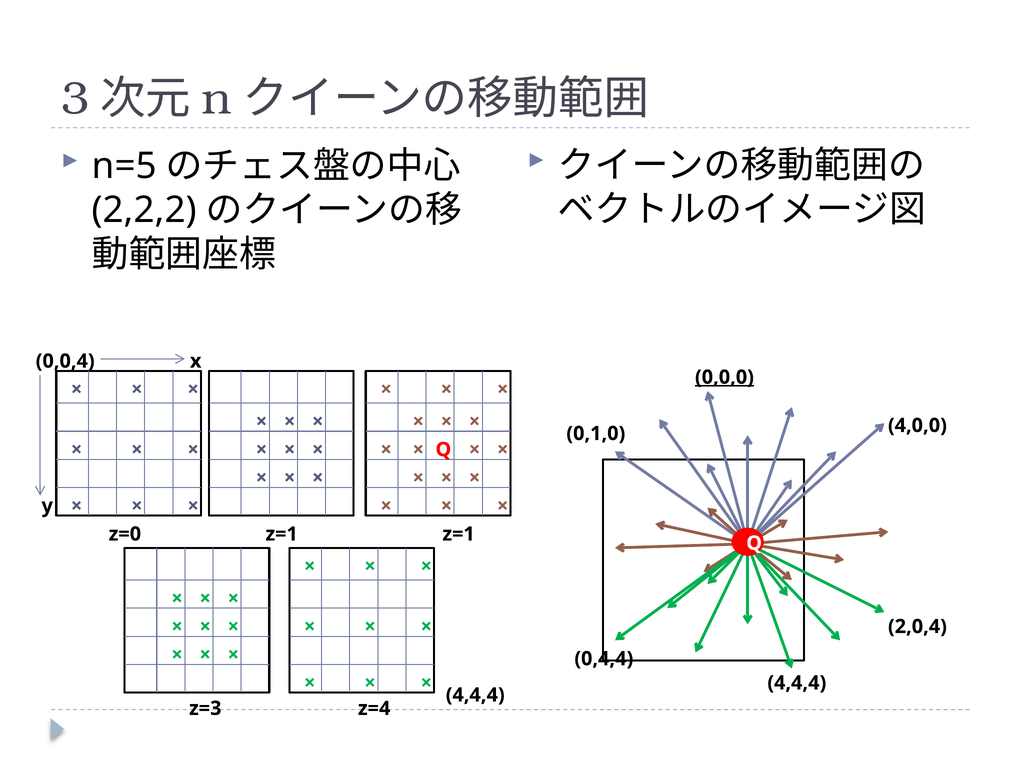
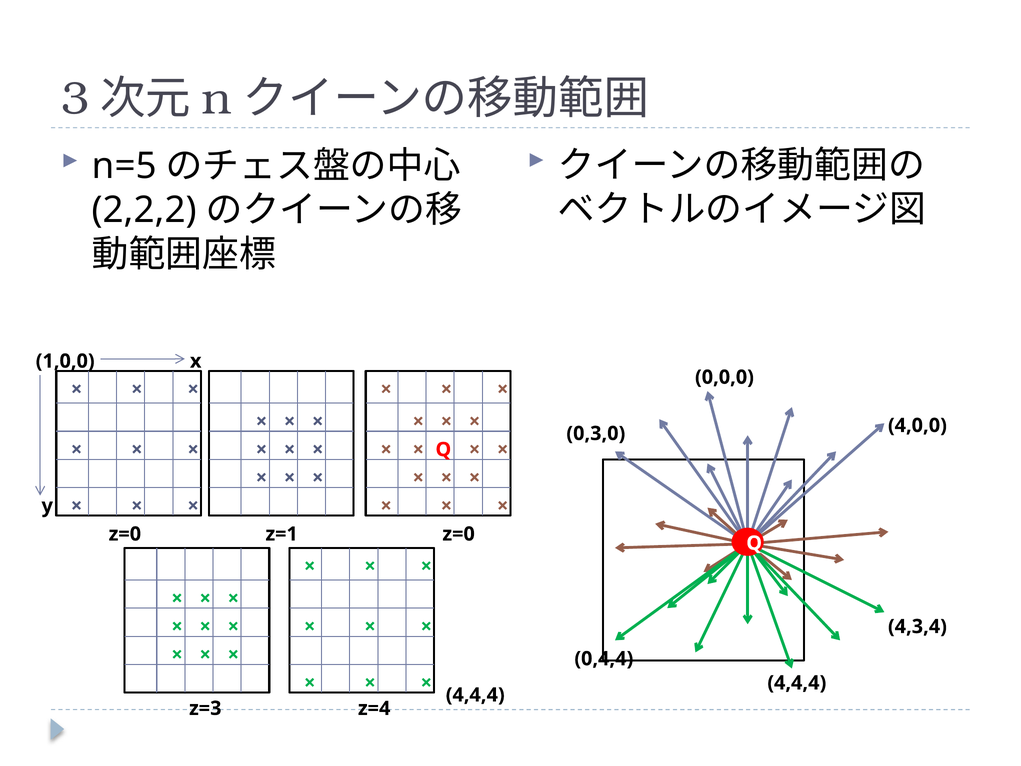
0,0,4: 0,0,4 -> 1,0,0 (65, 361)
0,0,0 underline: present -> none (724, 377)
0,1,0: 0,1,0 -> 0,3,0 (596, 433)
z=1 z=1: z=1 -> z=0 (459, 534)
2,0,4: 2,0,4 -> 4,3,4 (917, 626)
